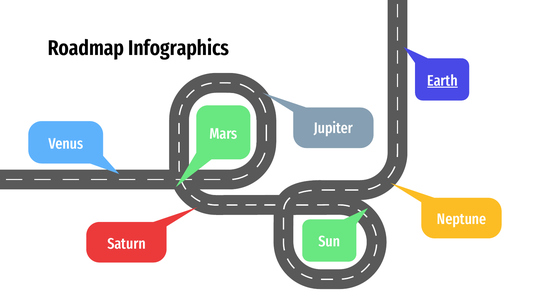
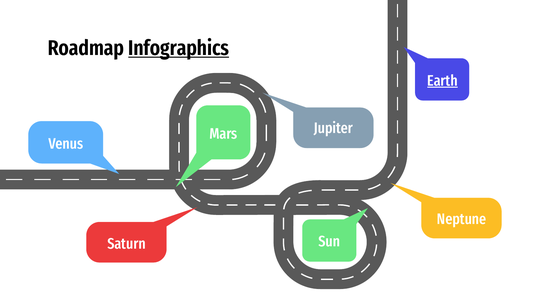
Infographics underline: none -> present (179, 48)
